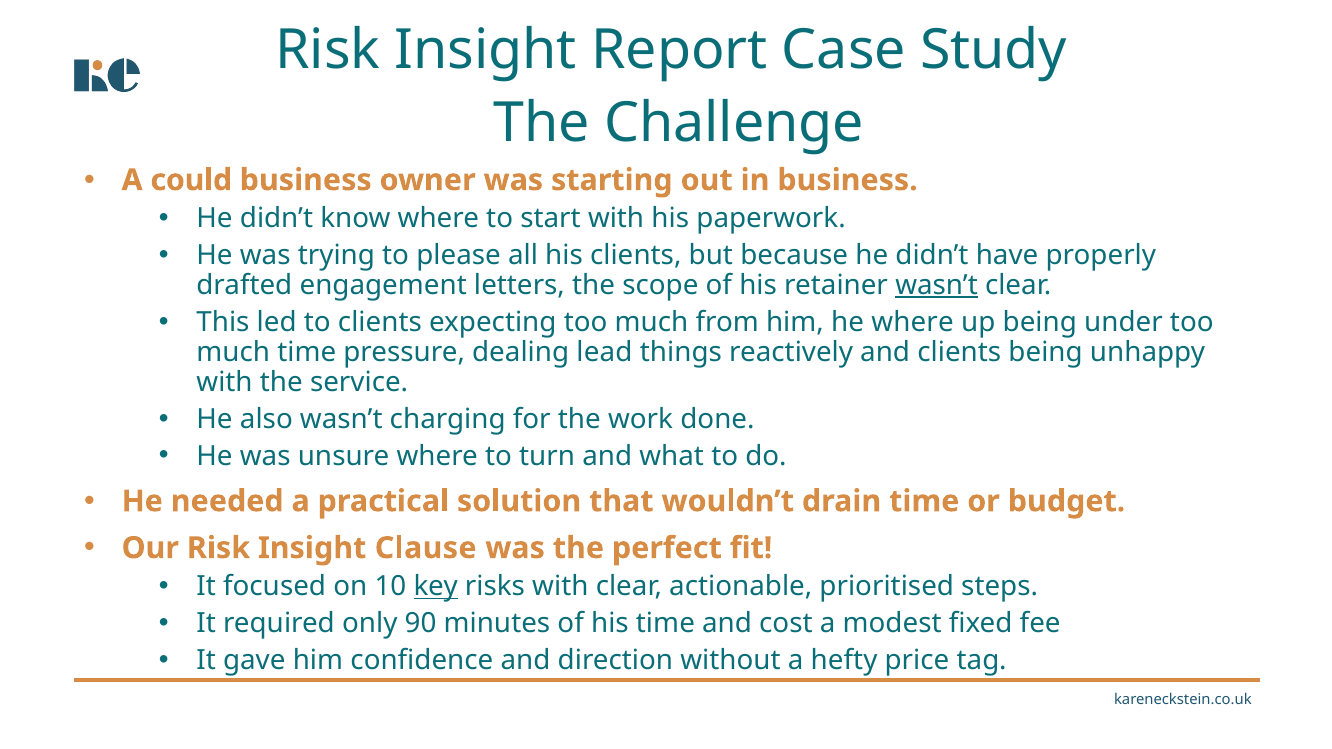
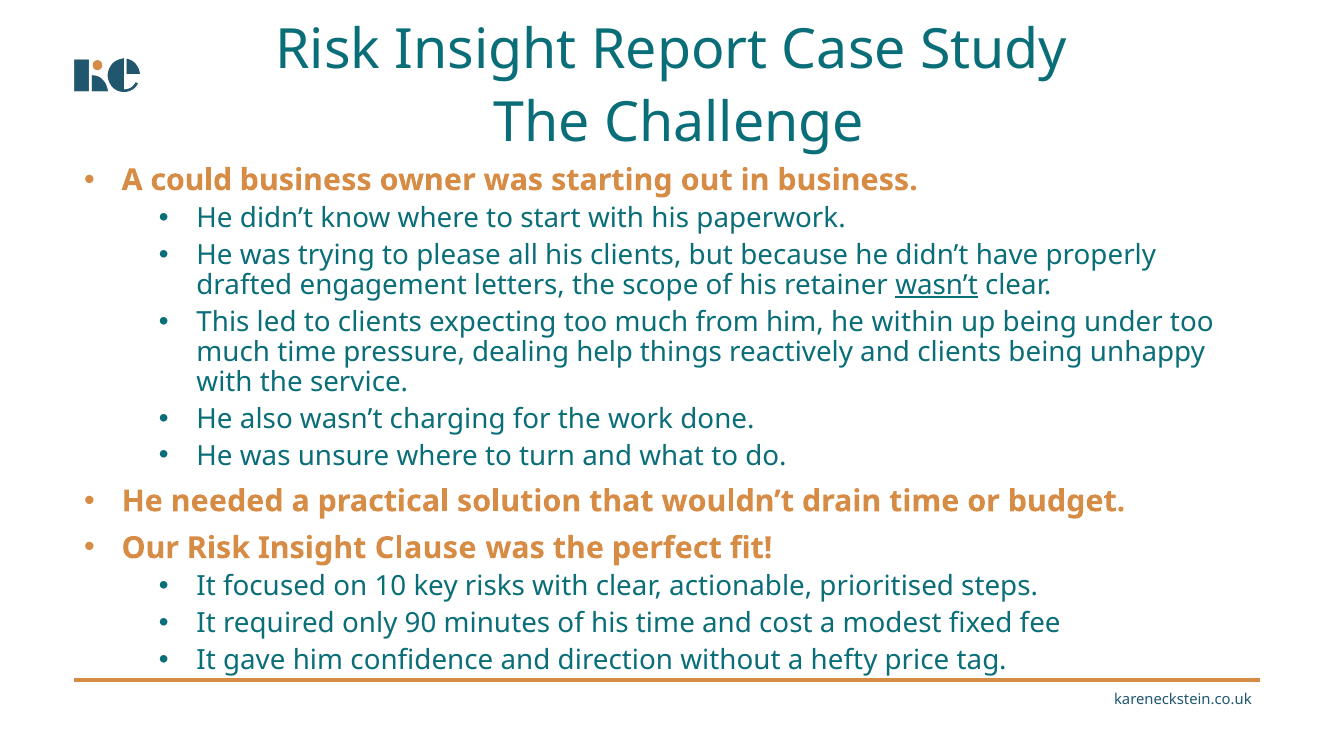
he where: where -> within (912, 322)
lead: lead -> help (605, 352)
key underline: present -> none (436, 587)
